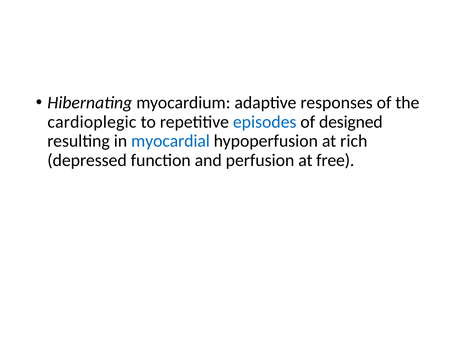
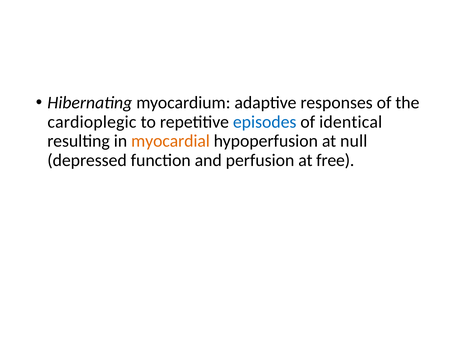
designed: designed -> identical (351, 122)
myocardial colour: blue -> orange (170, 141)
rich: rich -> null (354, 141)
